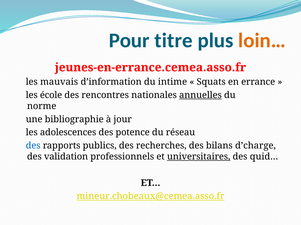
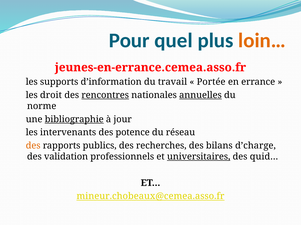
titre: titre -> quel (174, 41)
mauvais: mauvais -> supports (59, 82)
intime: intime -> travail (173, 82)
Squats: Squats -> Portée (211, 82)
école: école -> droit (51, 95)
rencontres underline: none -> present (105, 95)
bibliographie underline: none -> present (74, 120)
adolescences: adolescences -> intervenants (68, 133)
des colour: blue -> orange (33, 146)
